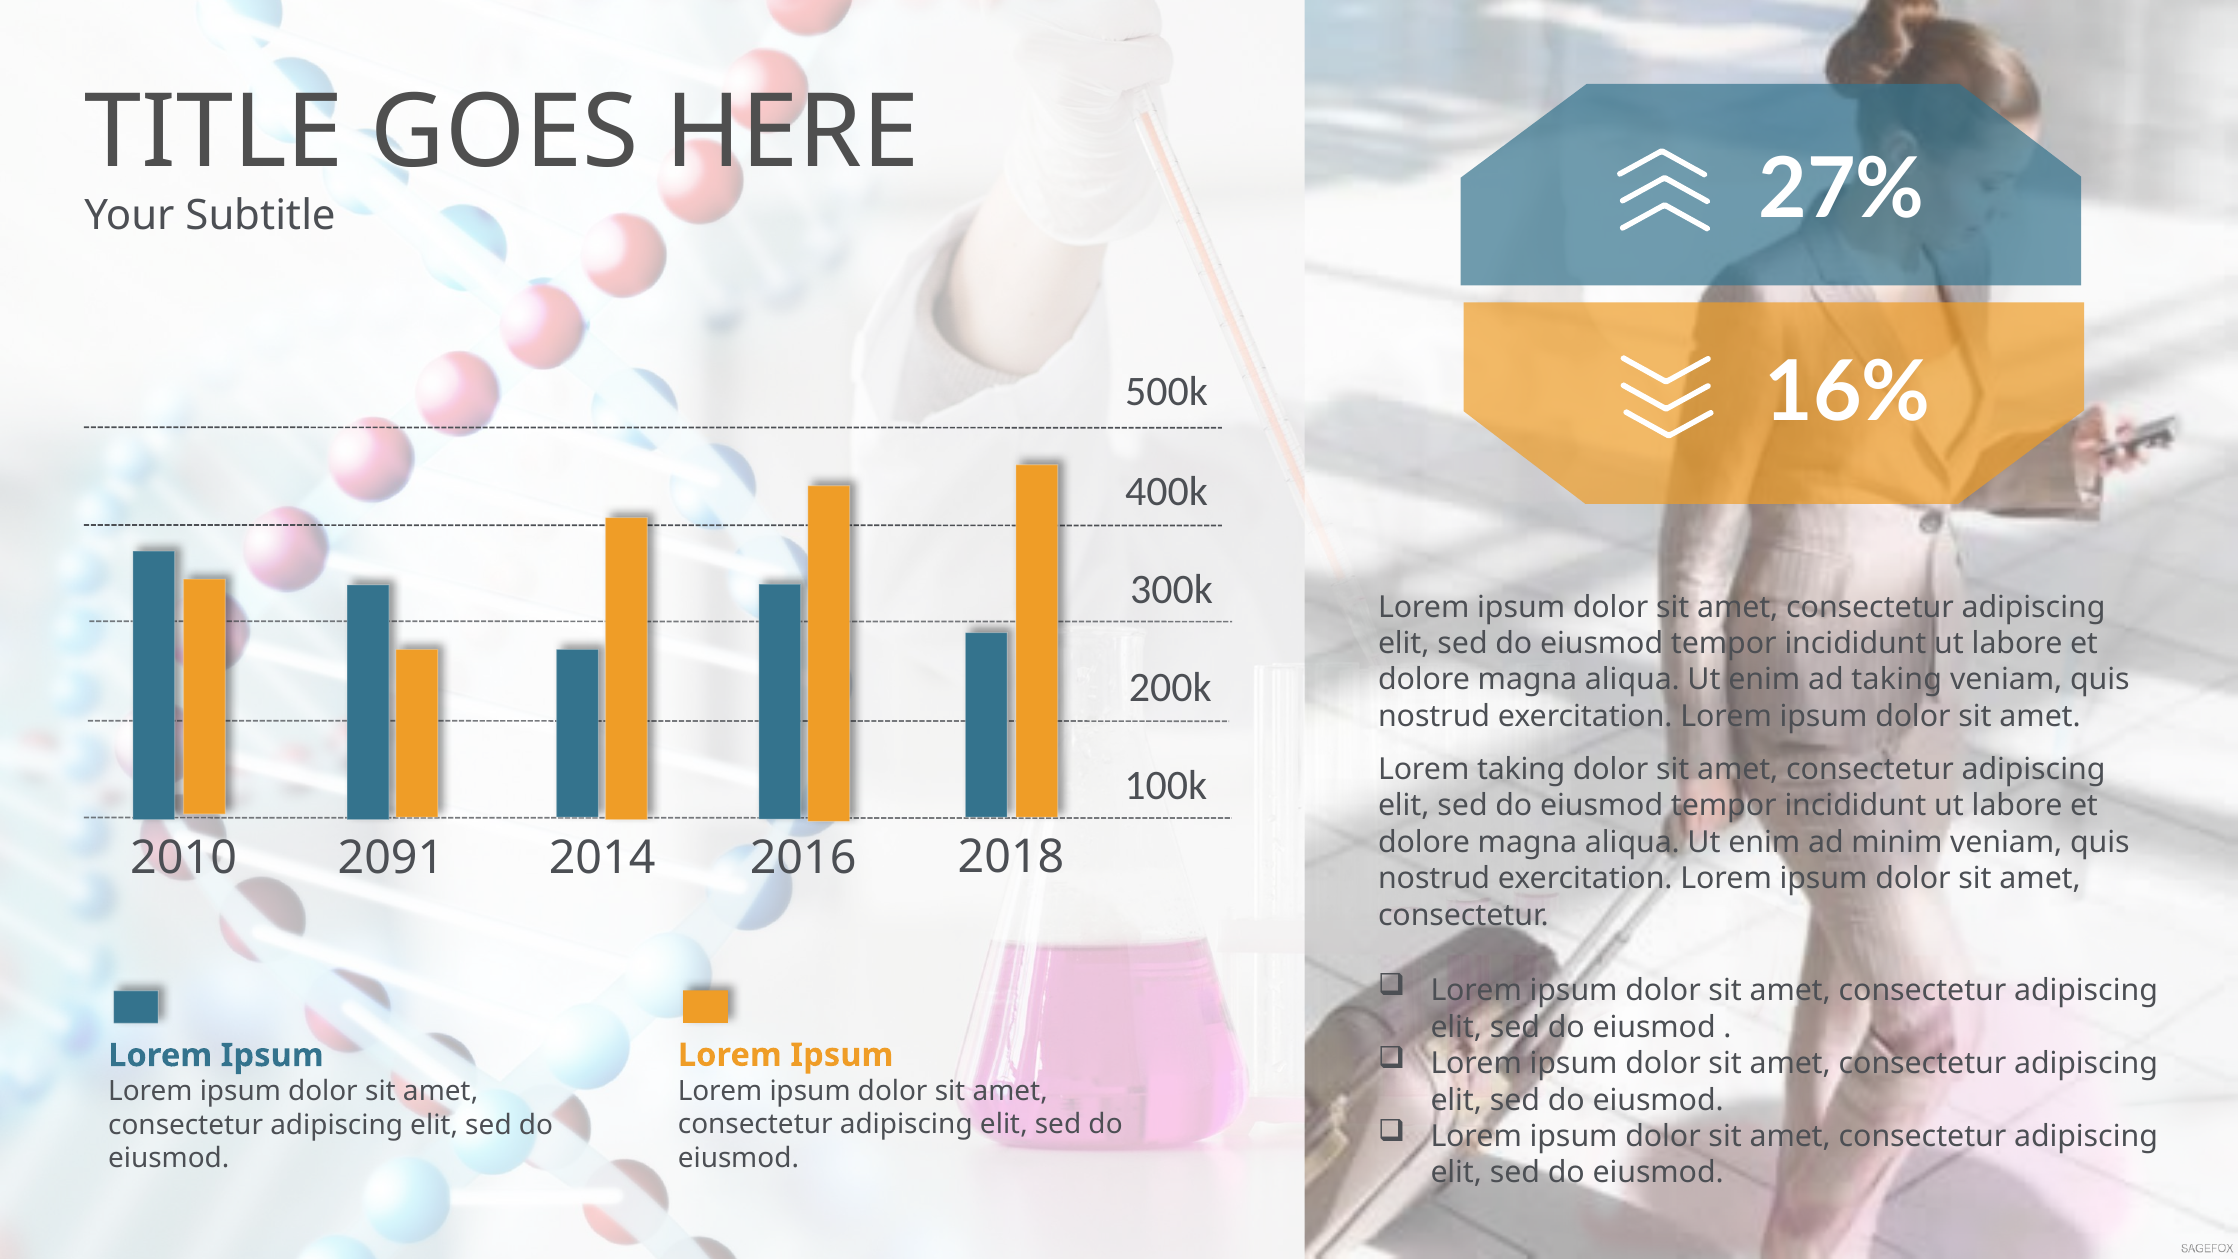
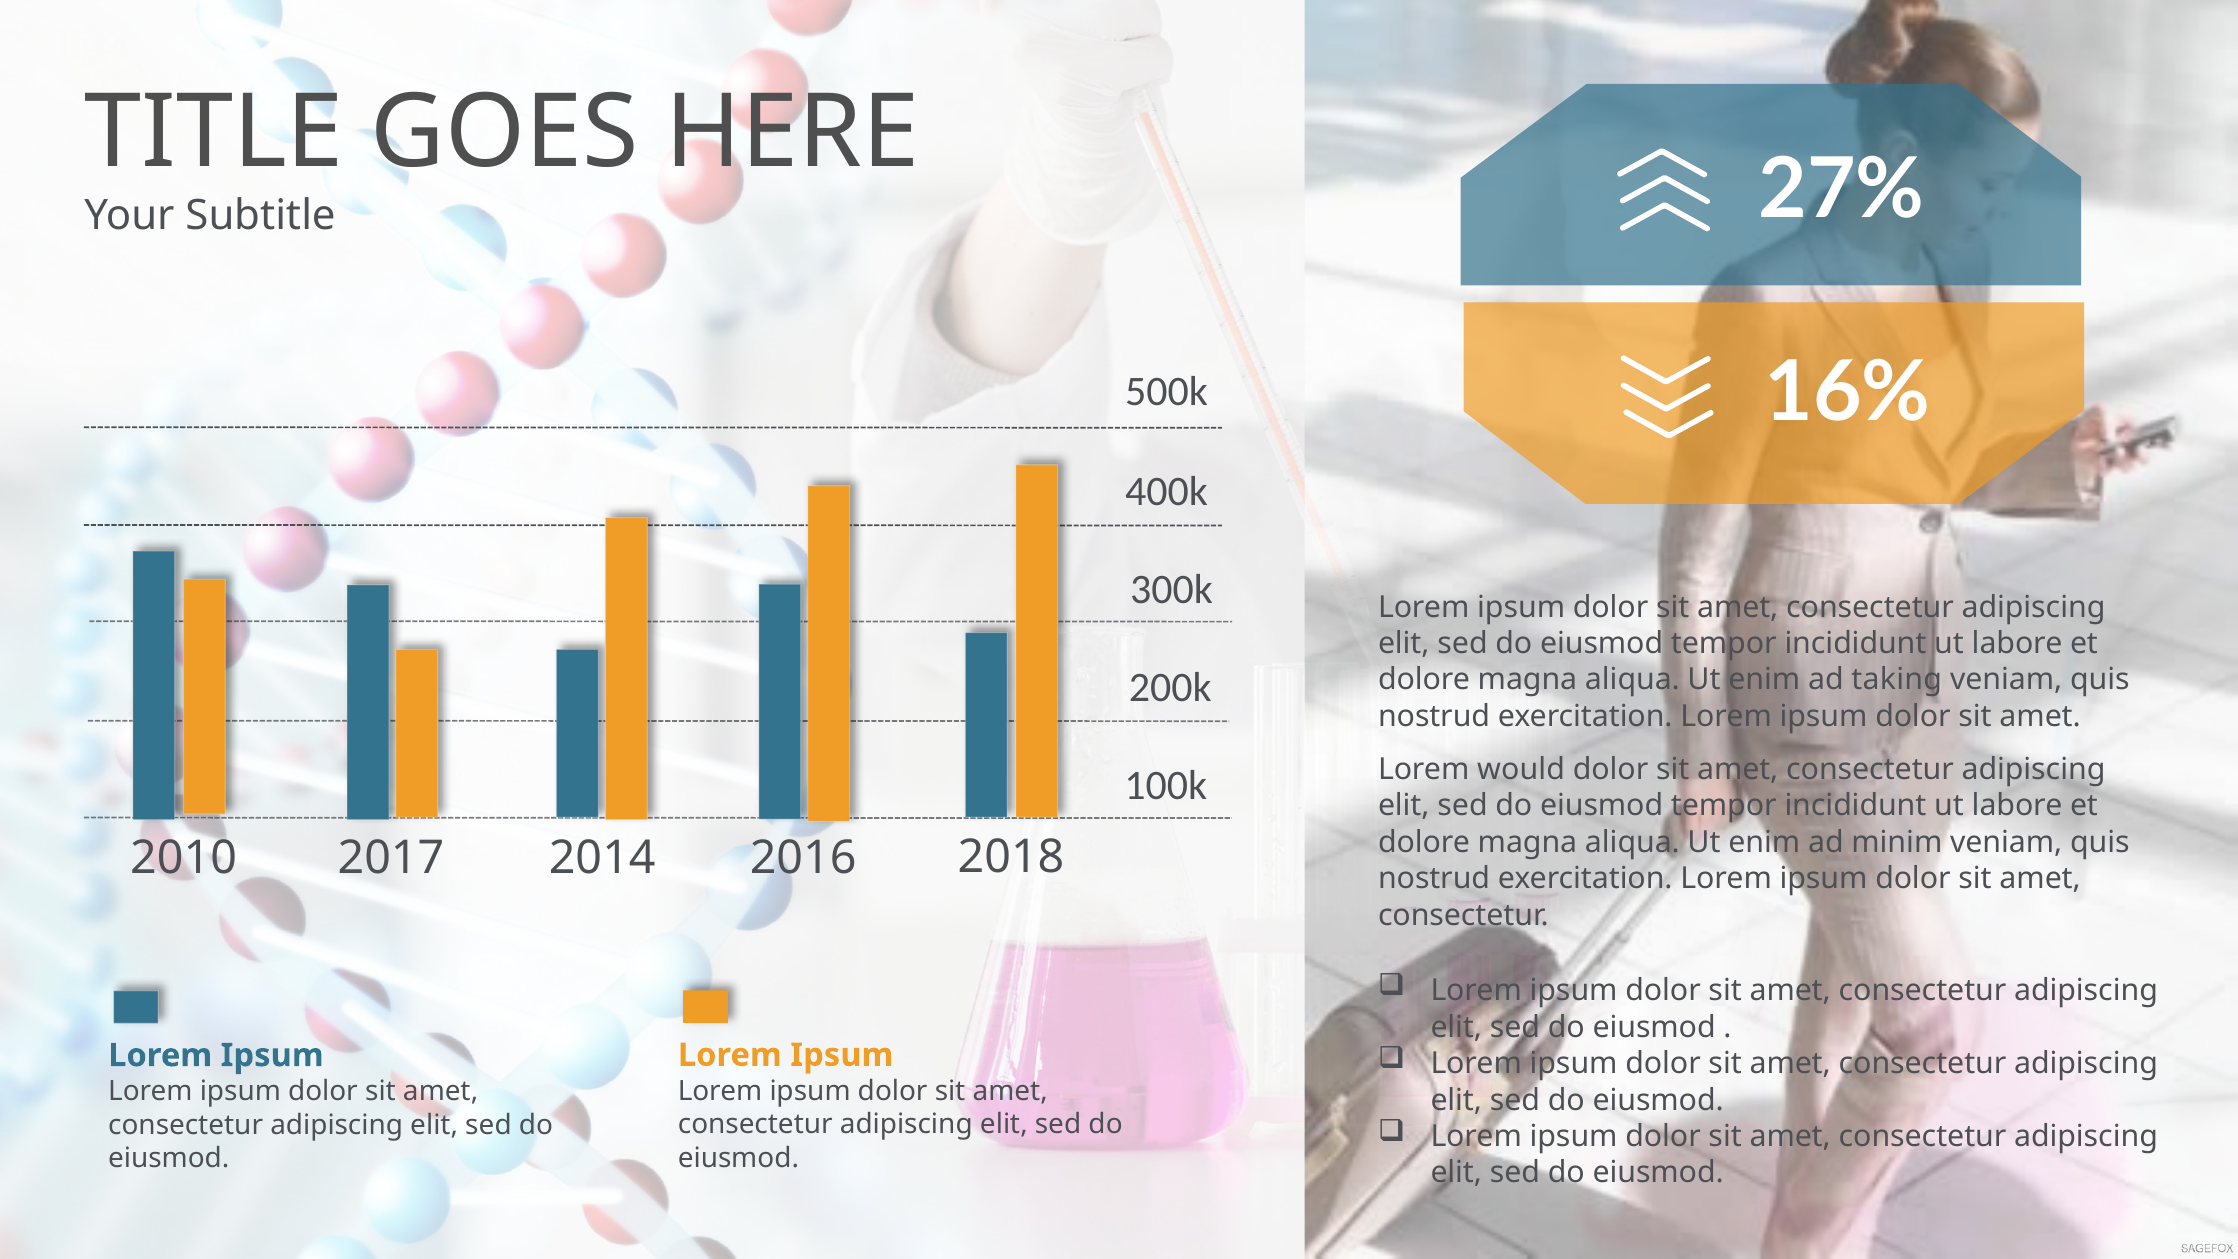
Lorem taking: taking -> would (1521, 769)
2091: 2091 -> 2017 (391, 858)
